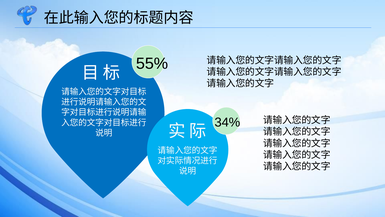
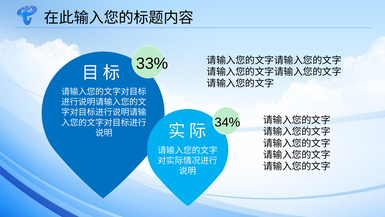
55%: 55% -> 33% (152, 63)
